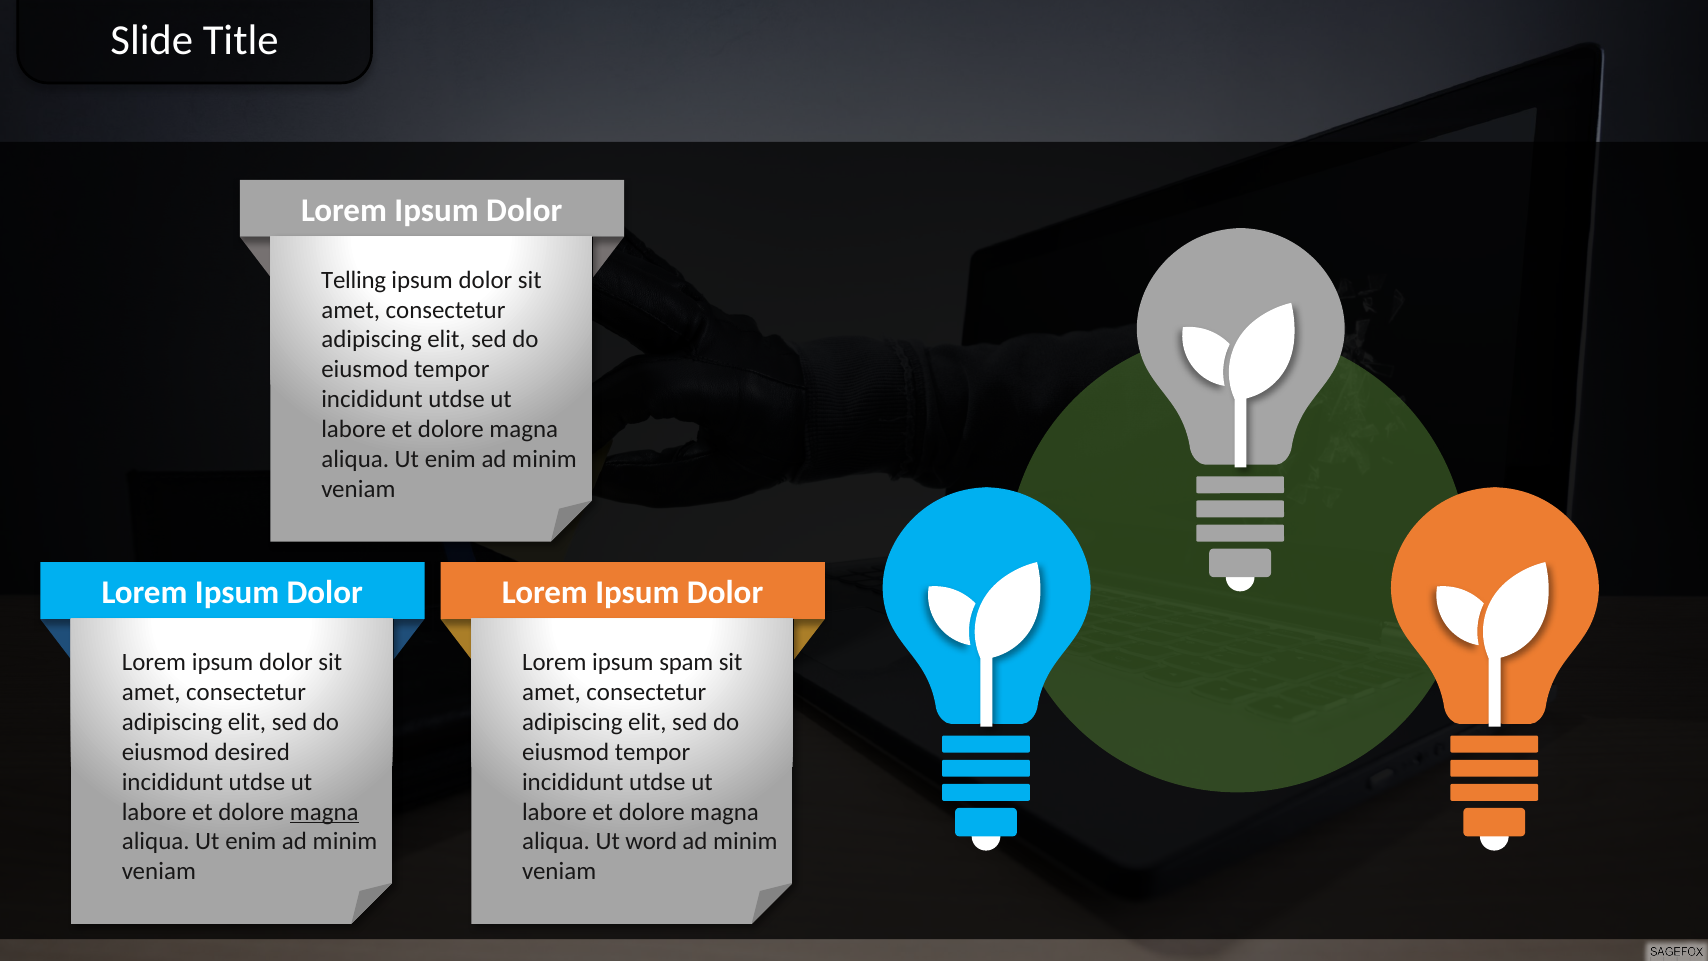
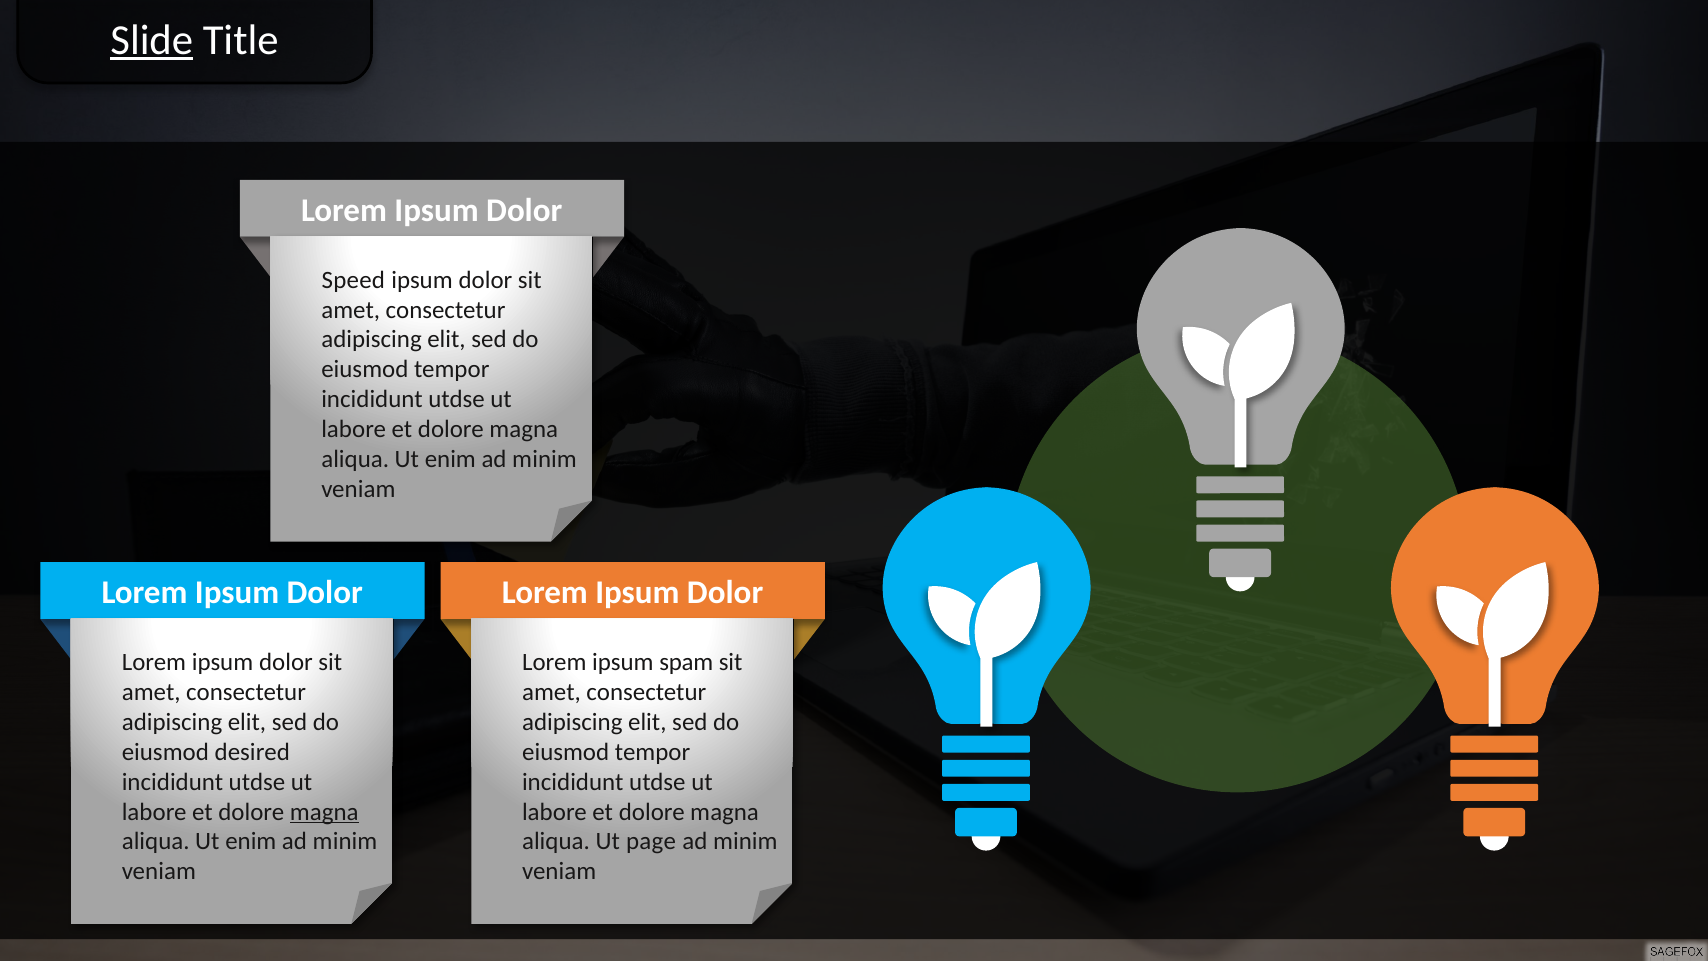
Slide underline: none -> present (152, 40)
Telling: Telling -> Speed (353, 280)
word: word -> page (651, 841)
